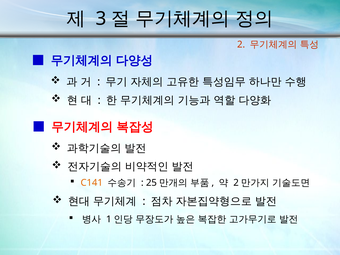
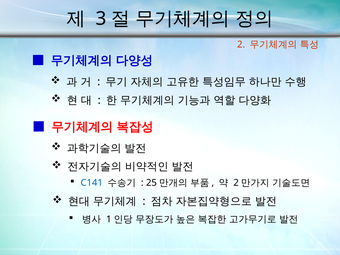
C141 colour: orange -> blue (92, 183)
